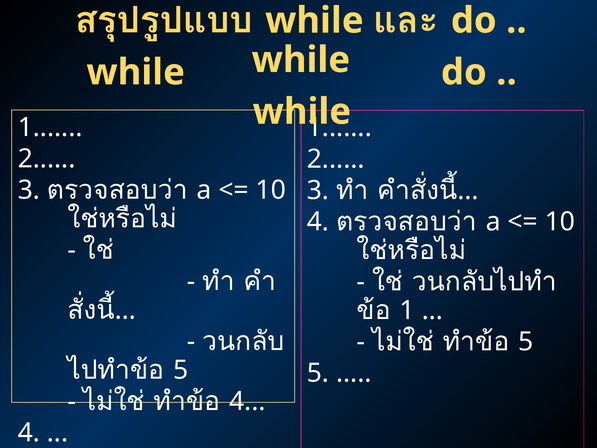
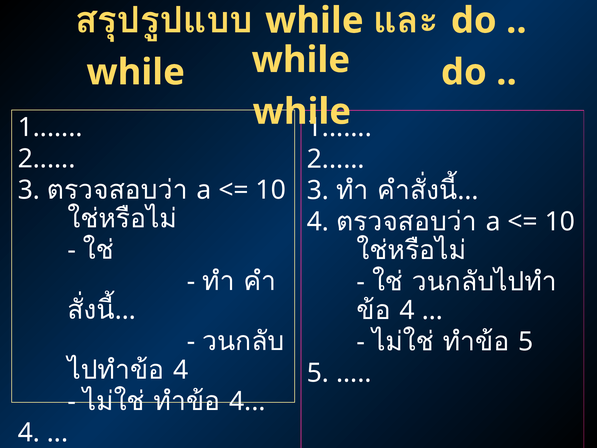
1: 1 -> 4 (407, 310)
5: 5 -> 4 (181, 370)
